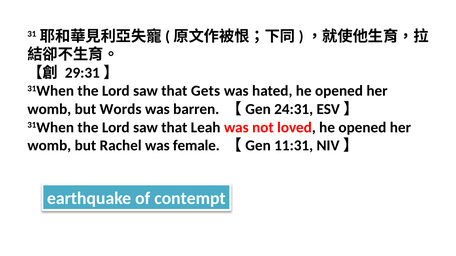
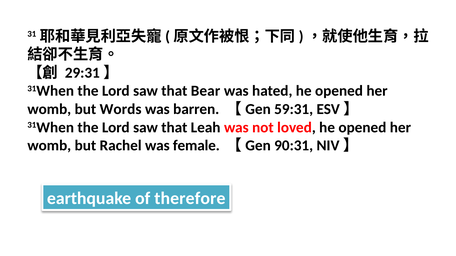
Gets: Gets -> Bear (206, 91)
24:31: 24:31 -> 59:31 (294, 109)
11:31: 11:31 -> 90:31 (294, 146)
contempt: contempt -> therefore (190, 199)
